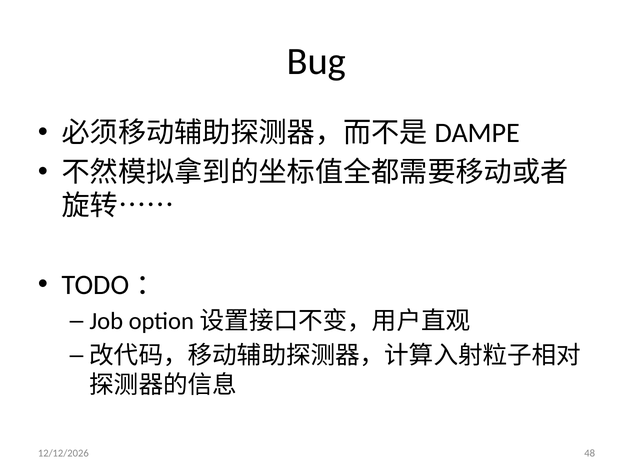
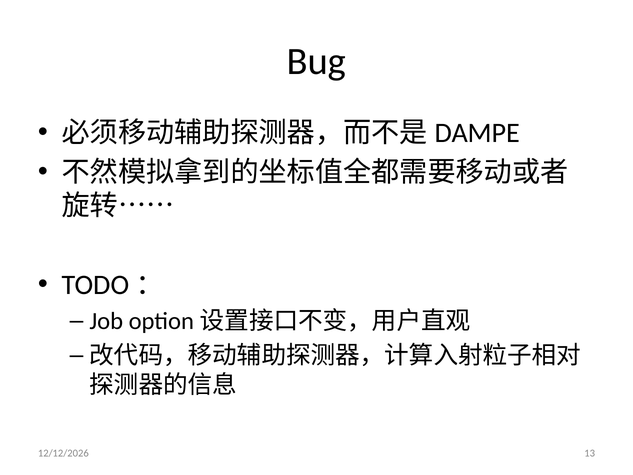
48: 48 -> 13 (590, 453)
